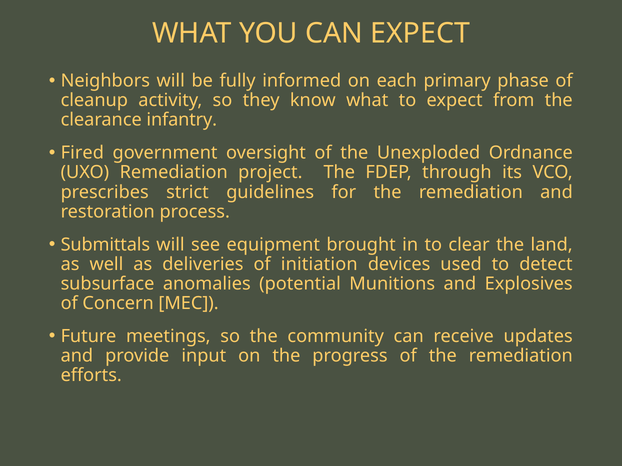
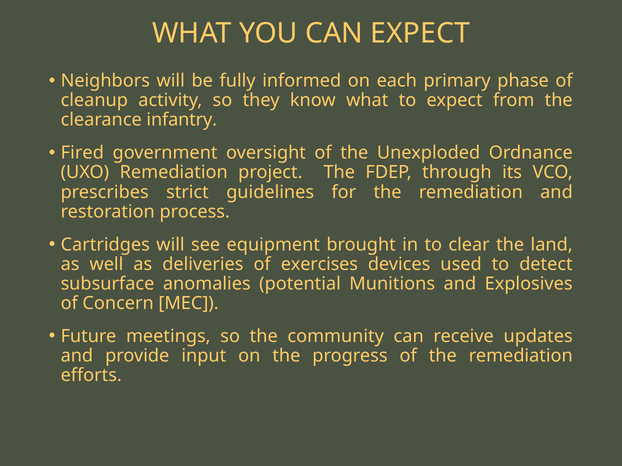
Submittals: Submittals -> Cartridges (105, 245)
initiation: initiation -> exercises (319, 264)
